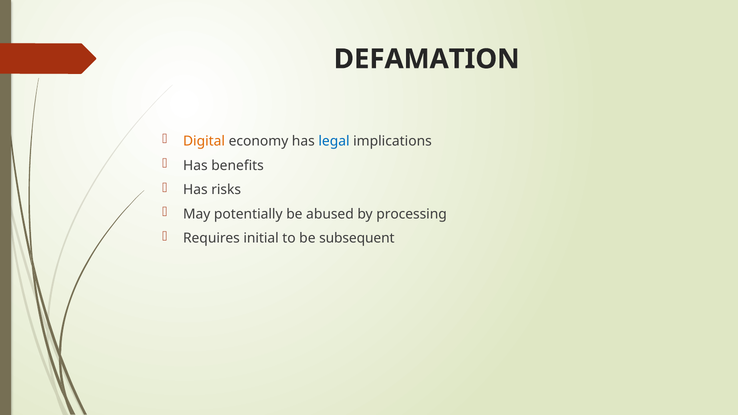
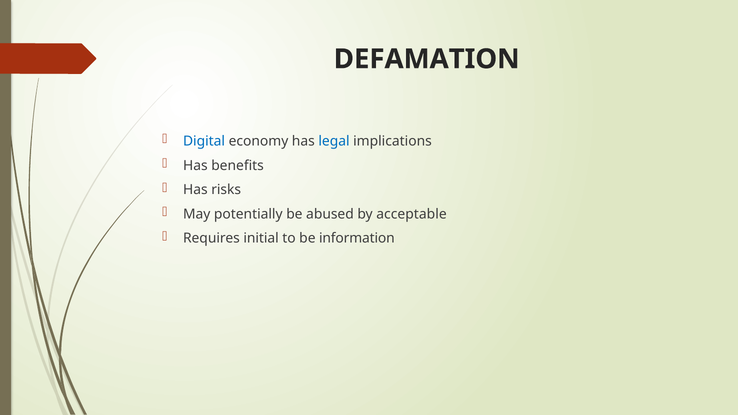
Digital colour: orange -> blue (204, 141)
processing: processing -> acceptable (411, 214)
subsequent: subsequent -> information (357, 238)
